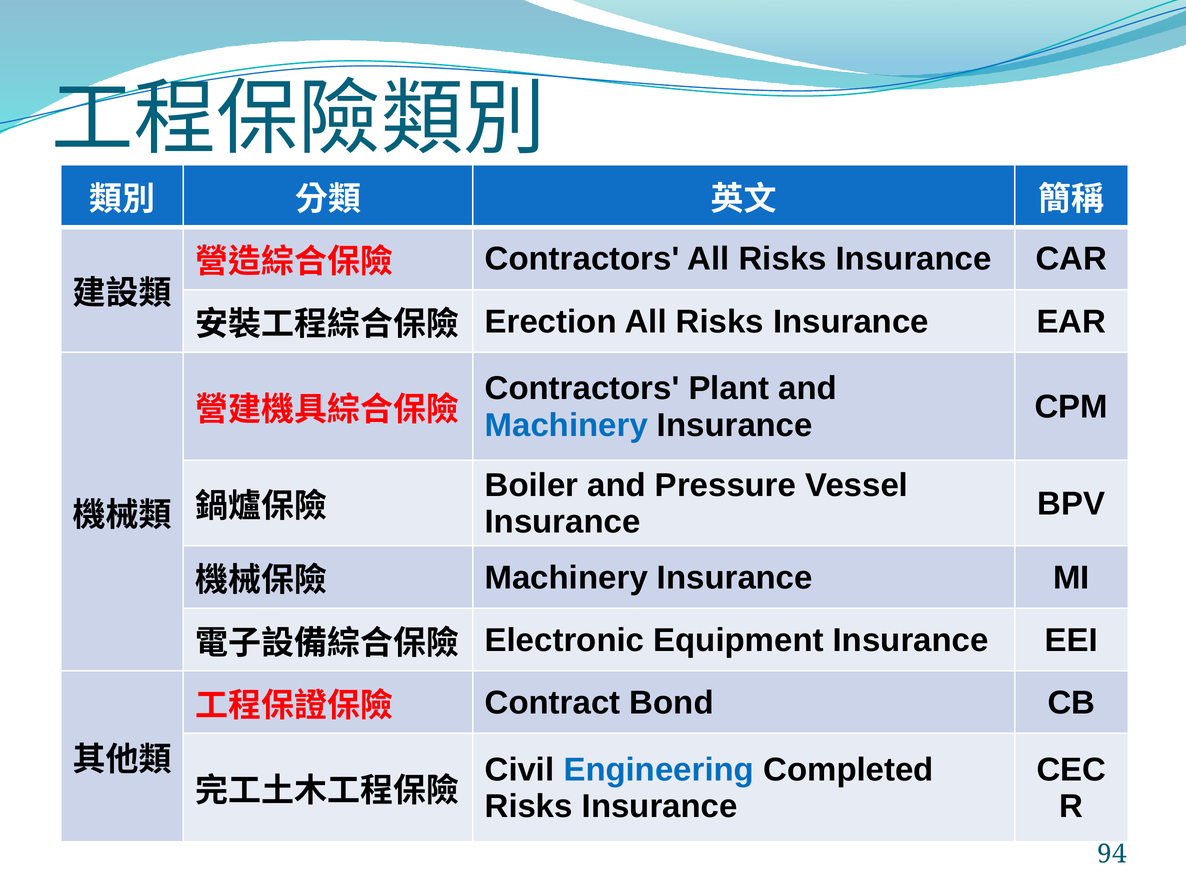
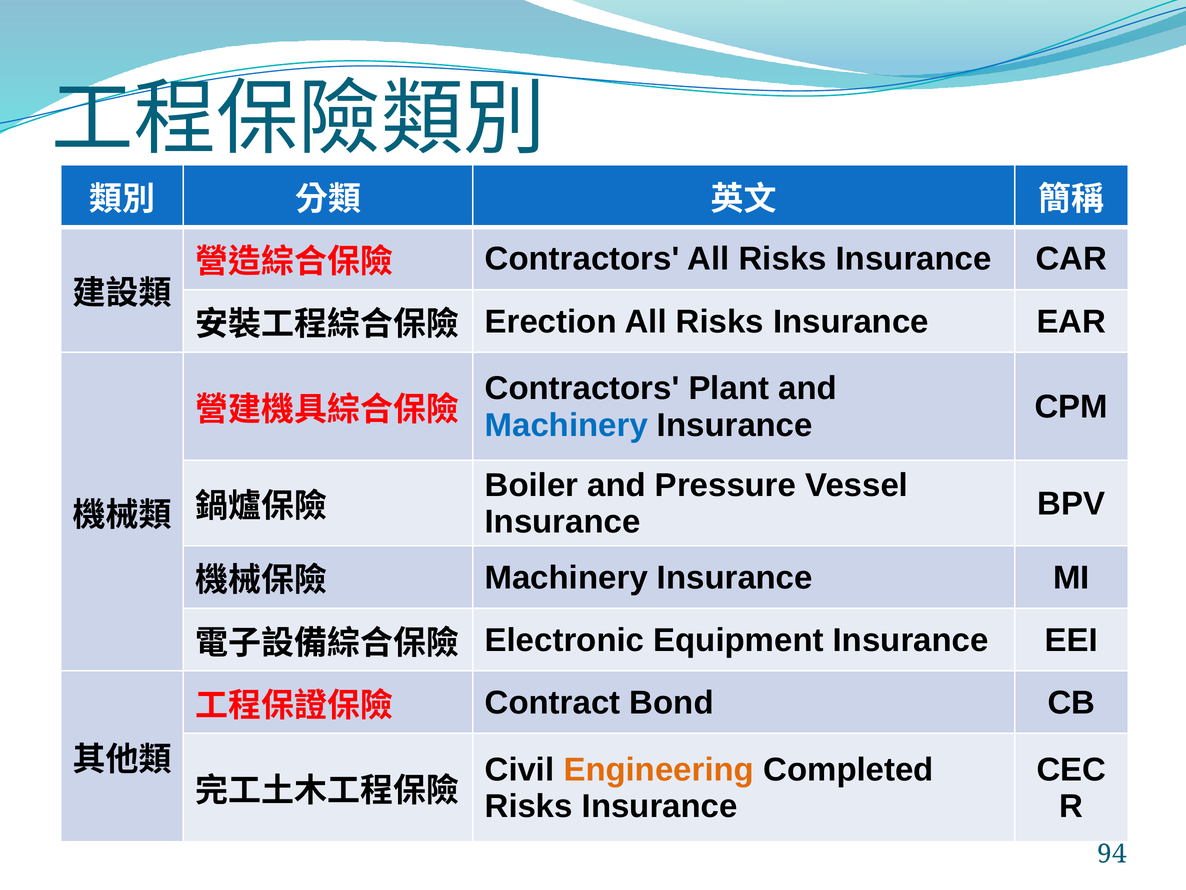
Engineering colour: blue -> orange (659, 769)
